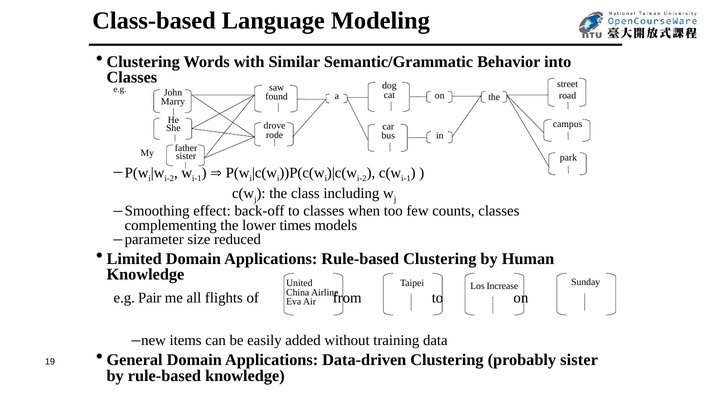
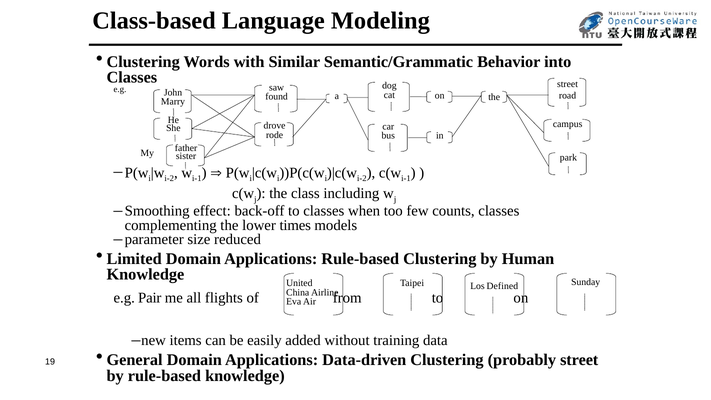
Increase: Increase -> Defined (502, 286)
probably sister: sister -> street (579, 360)
